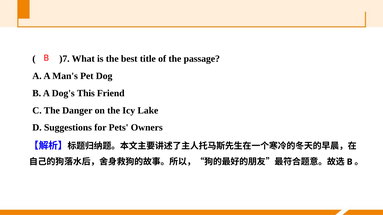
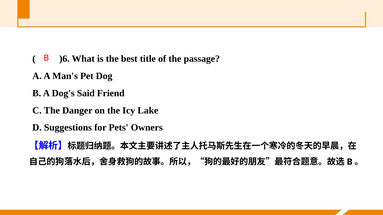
)7: )7 -> )6 (64, 59)
This: This -> Said (86, 93)
